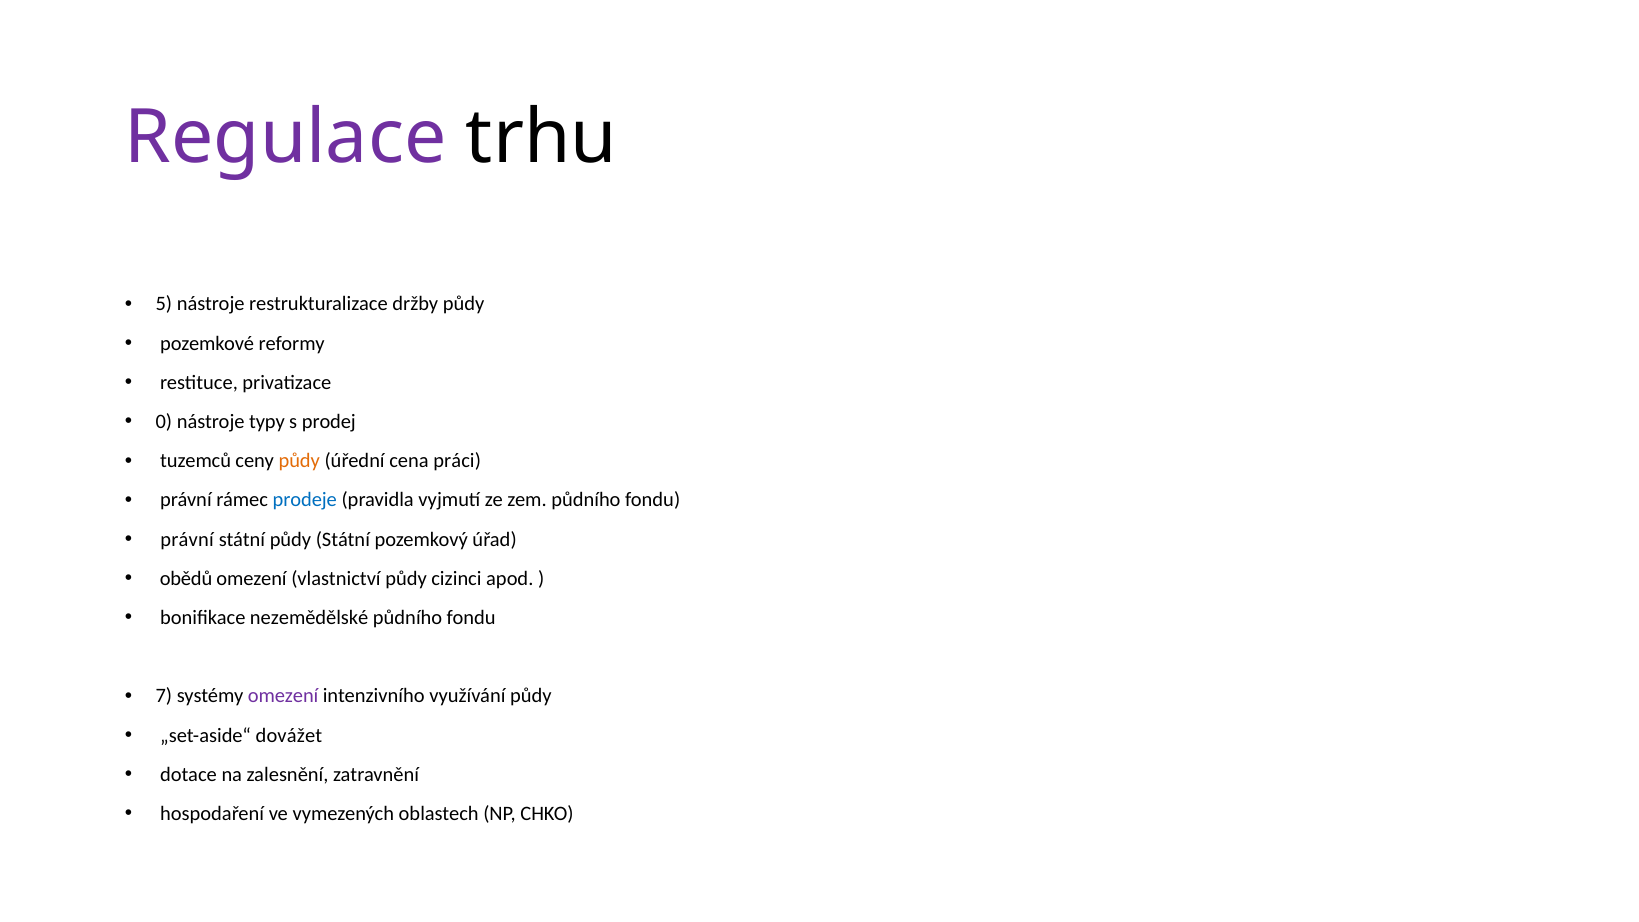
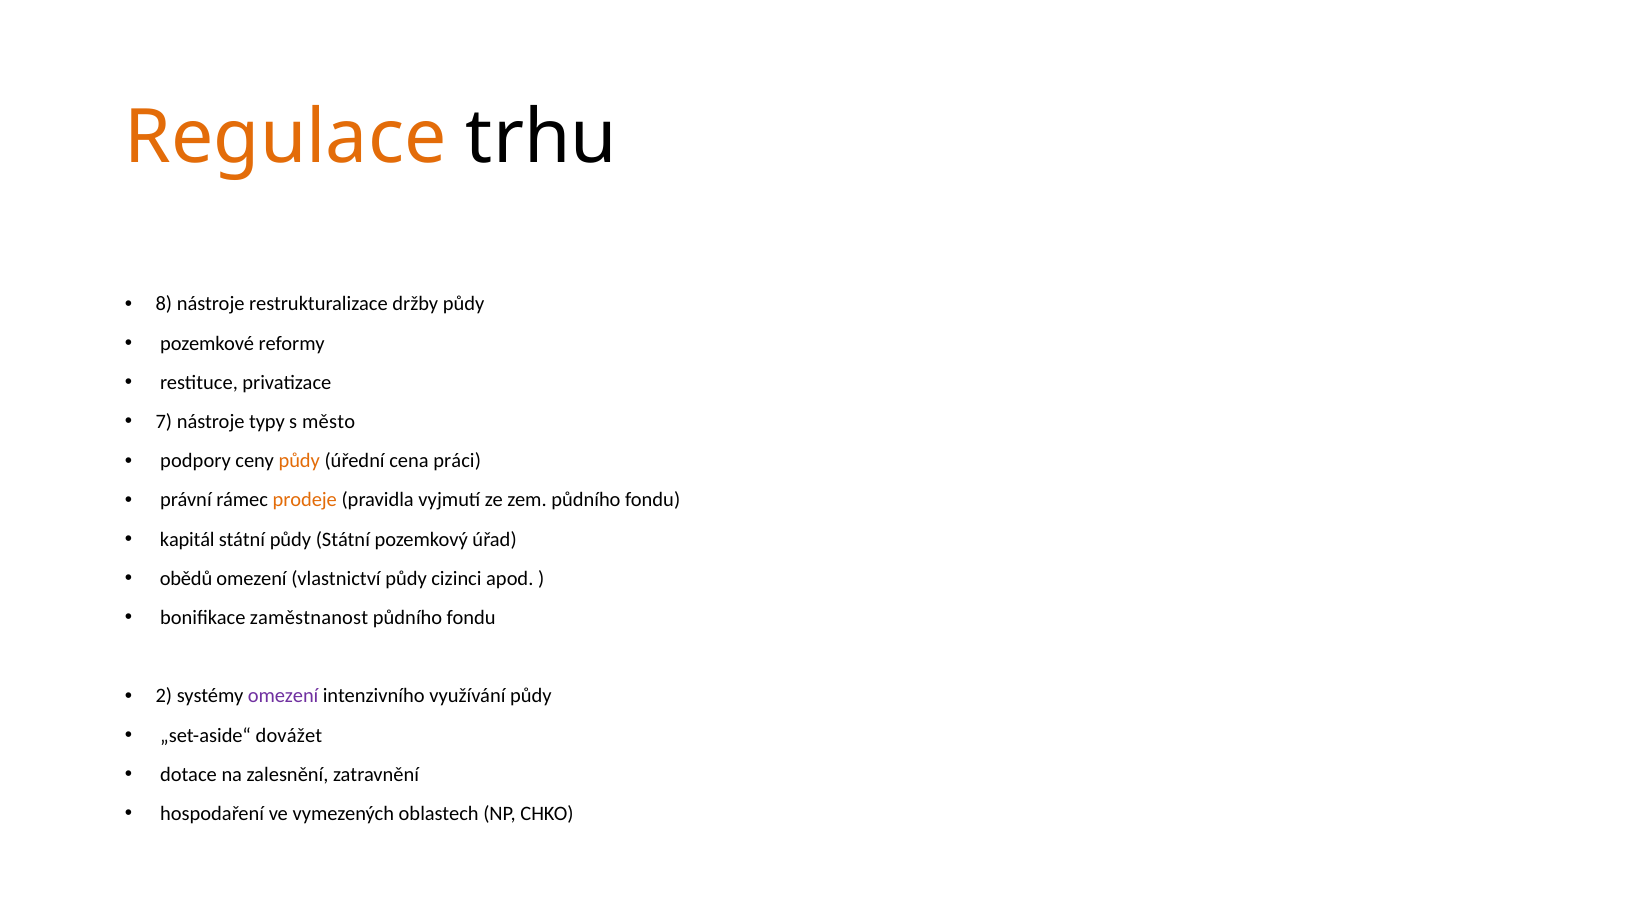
Regulace colour: purple -> orange (286, 138)
5: 5 -> 8 (164, 304)
0: 0 -> 7 (164, 422)
prodej: prodej -> město (329, 422)
tuzemců: tuzemců -> podpory (195, 461)
prodeje colour: blue -> orange (305, 500)
právní: právní -> kapitál (187, 539)
nezemědělské: nezemědělské -> zaměstnanost (309, 618)
7: 7 -> 2 (164, 696)
